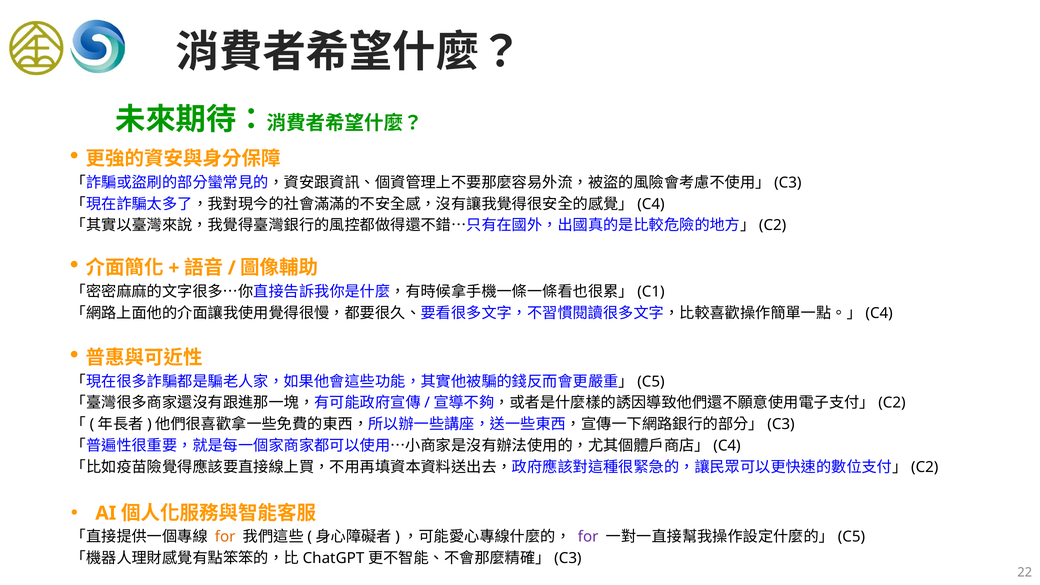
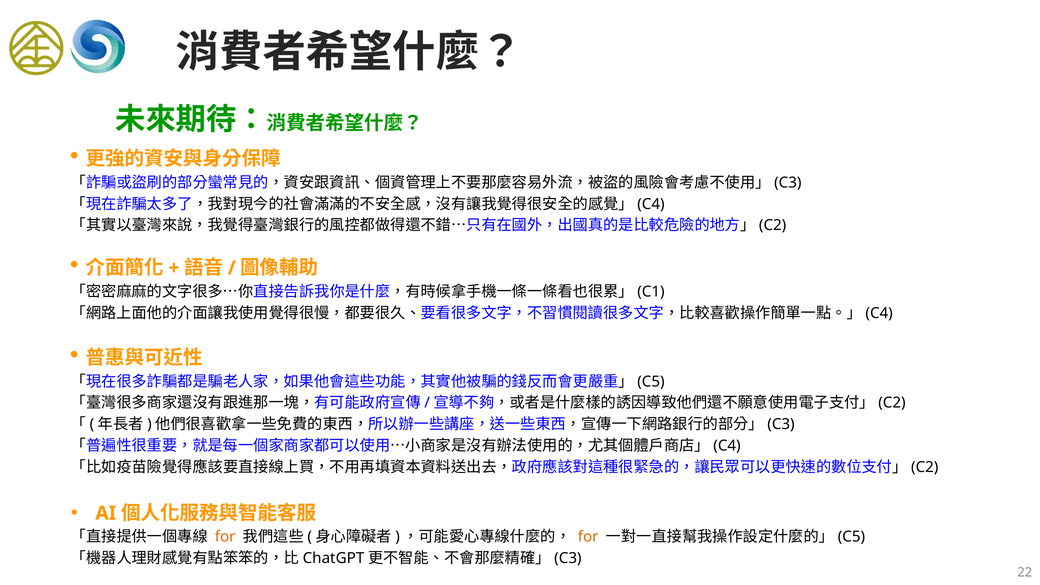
for colour: purple -> orange (588, 537)
